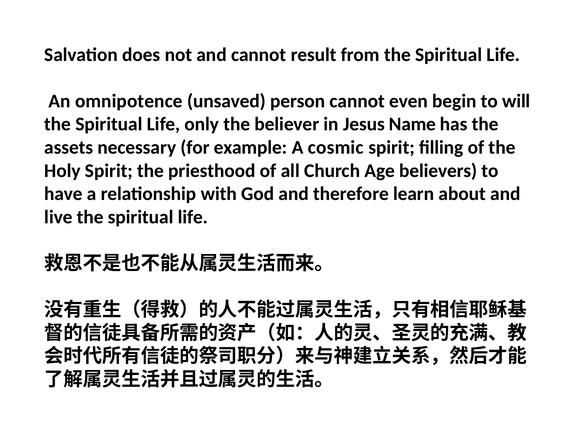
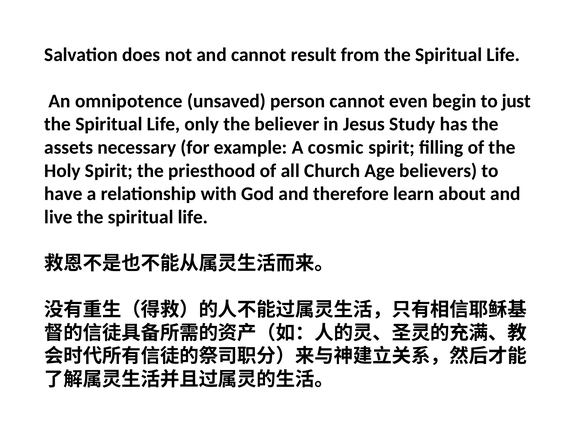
will: will -> just (516, 101)
Name: Name -> Study (412, 124)
